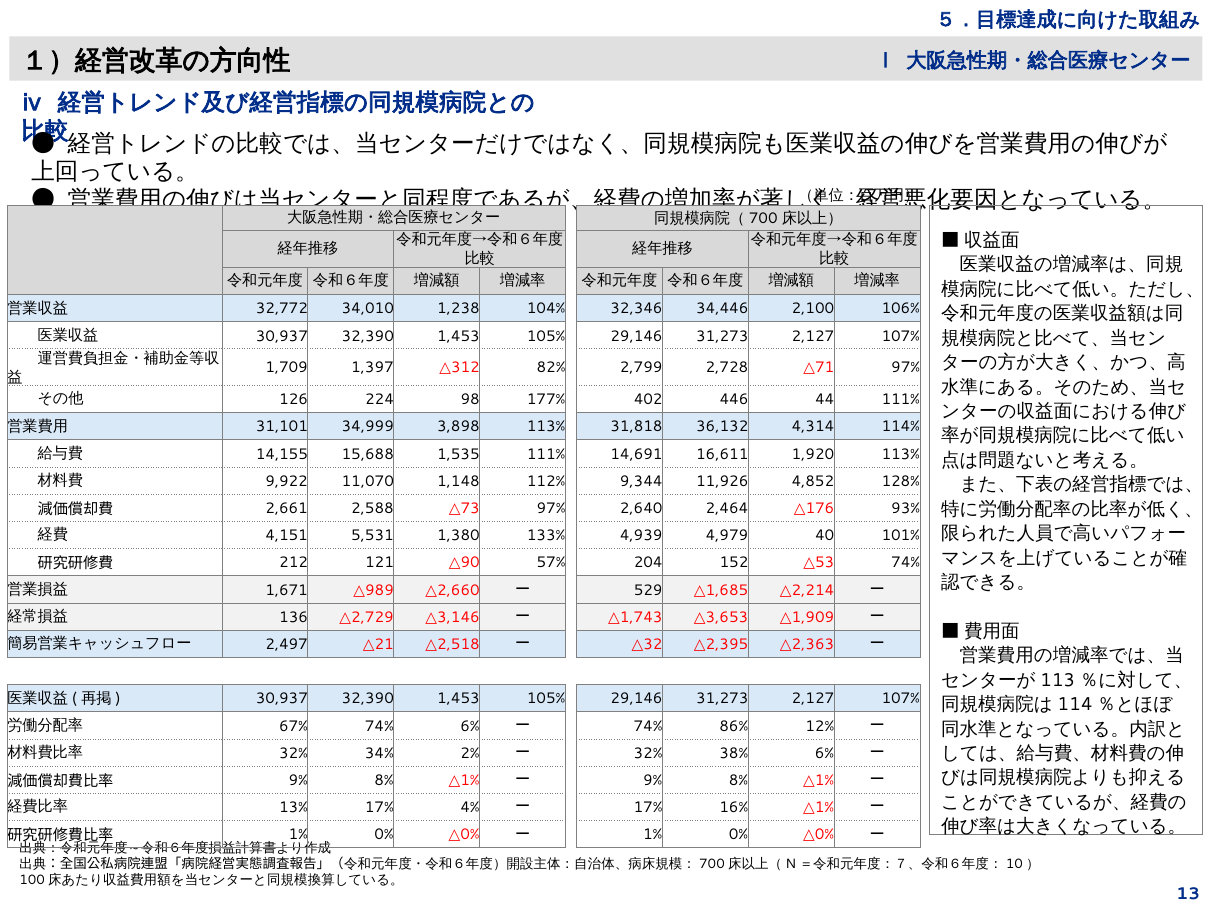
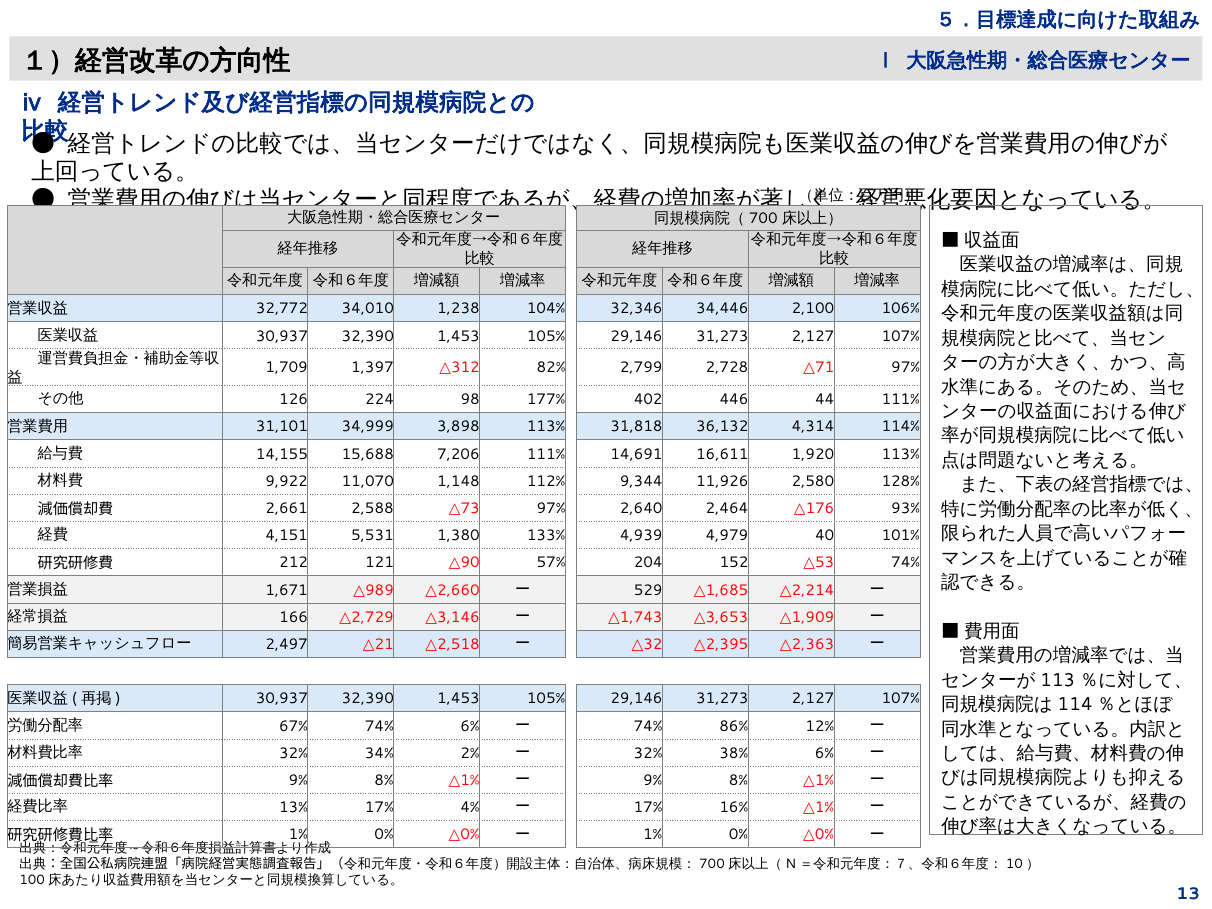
1,535: 1,535 -> 7,206 (458, 454)
4,852: 4,852 -> 2,580 (813, 481)
136: 136 -> 166 (294, 617)
